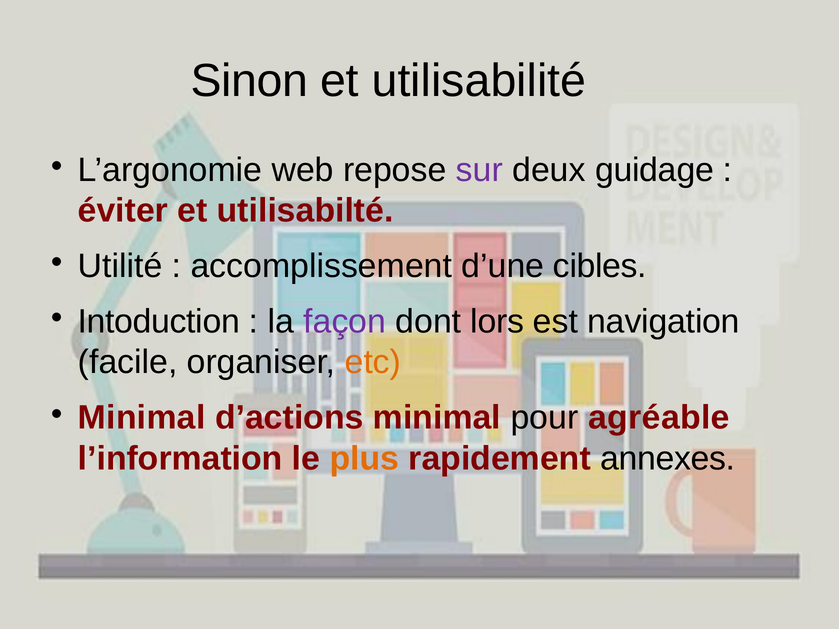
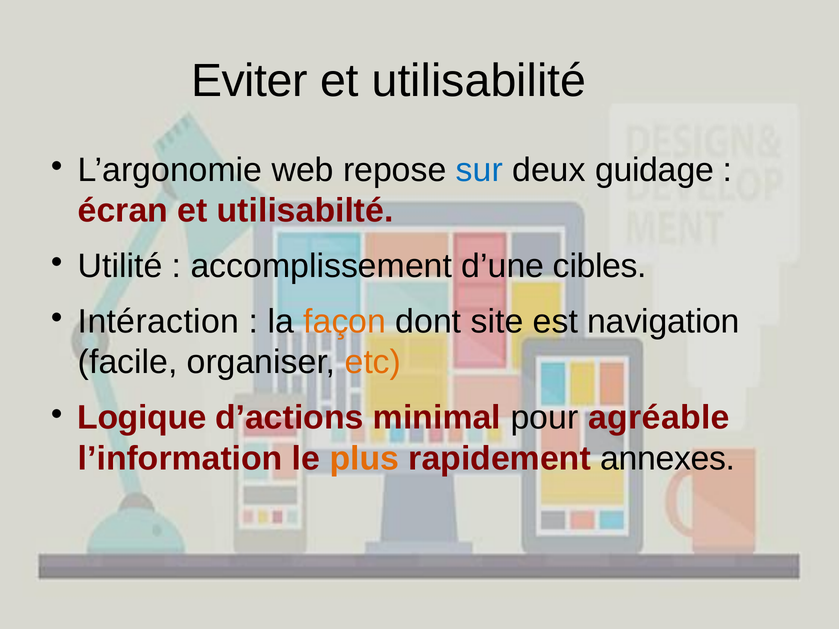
Sinon: Sinon -> Eviter (249, 81)
sur colour: purple -> blue (479, 170)
éviter: éviter -> écran (123, 211)
Intoduction: Intoduction -> Intéraction (159, 322)
façon colour: purple -> orange (345, 322)
lors: lors -> site (497, 322)
Minimal: Minimal -> Logique (142, 418)
